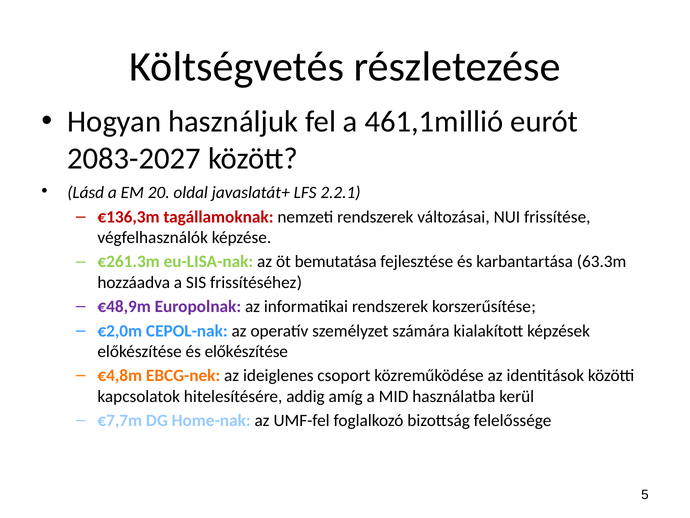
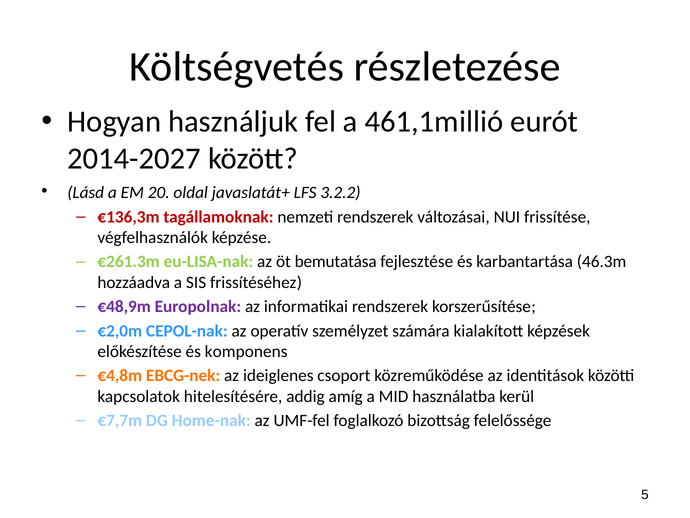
2083-2027: 2083-2027 -> 2014-2027 (134, 159)
2.2.1: 2.2.1 -> 3.2.2 (340, 192)
63.3m: 63.3m -> 46.3m (602, 262)
és előkészítése: előkészítése -> komponens (246, 351)
